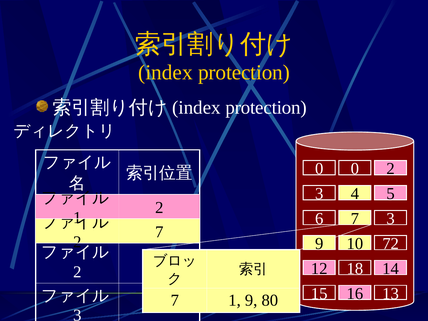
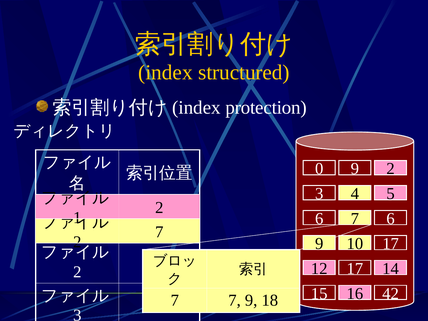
protection: protection -> structured (244, 72)
0 0: 0 -> 9 (355, 169)
3: 3 -> 6 (391, 219)
72: 72 -> 17 (391, 244)
18: 18 -> 17 (355, 269)
13: 13 -> 42 (391, 294)
1: 1 -> 7 (235, 300)
80: 80 -> 18 (270, 300)
